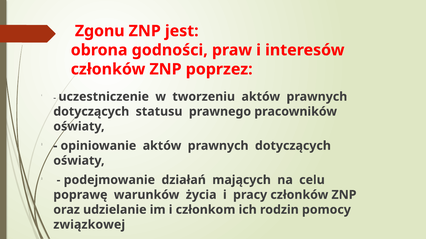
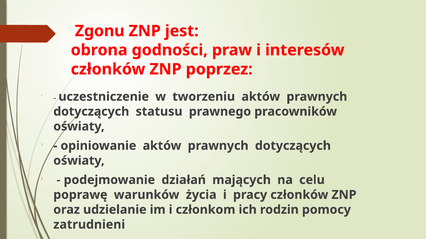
związkowej: związkowej -> zatrudnieni (89, 225)
